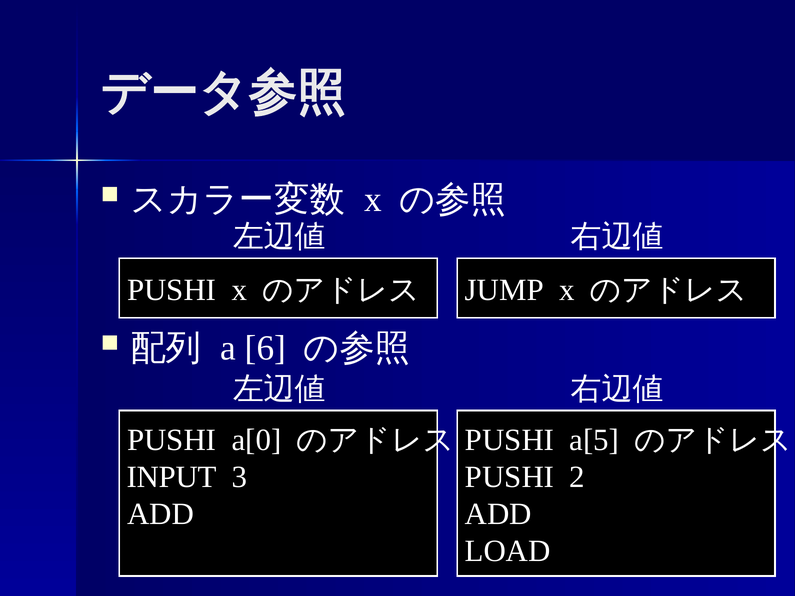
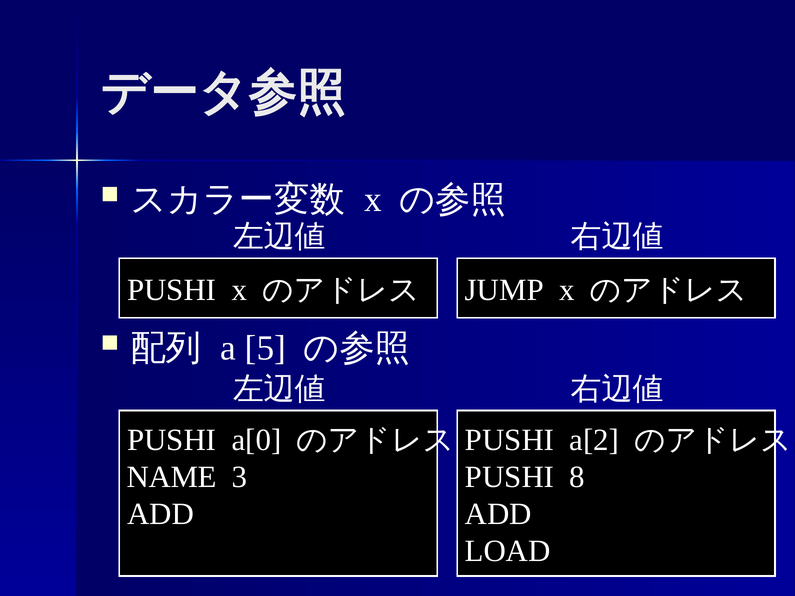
6: 6 -> 5 (265, 348)
a[5: a[5 -> a[2 (594, 440)
INPUT: INPUT -> NAME (172, 477)
2: 2 -> 8 (577, 477)
